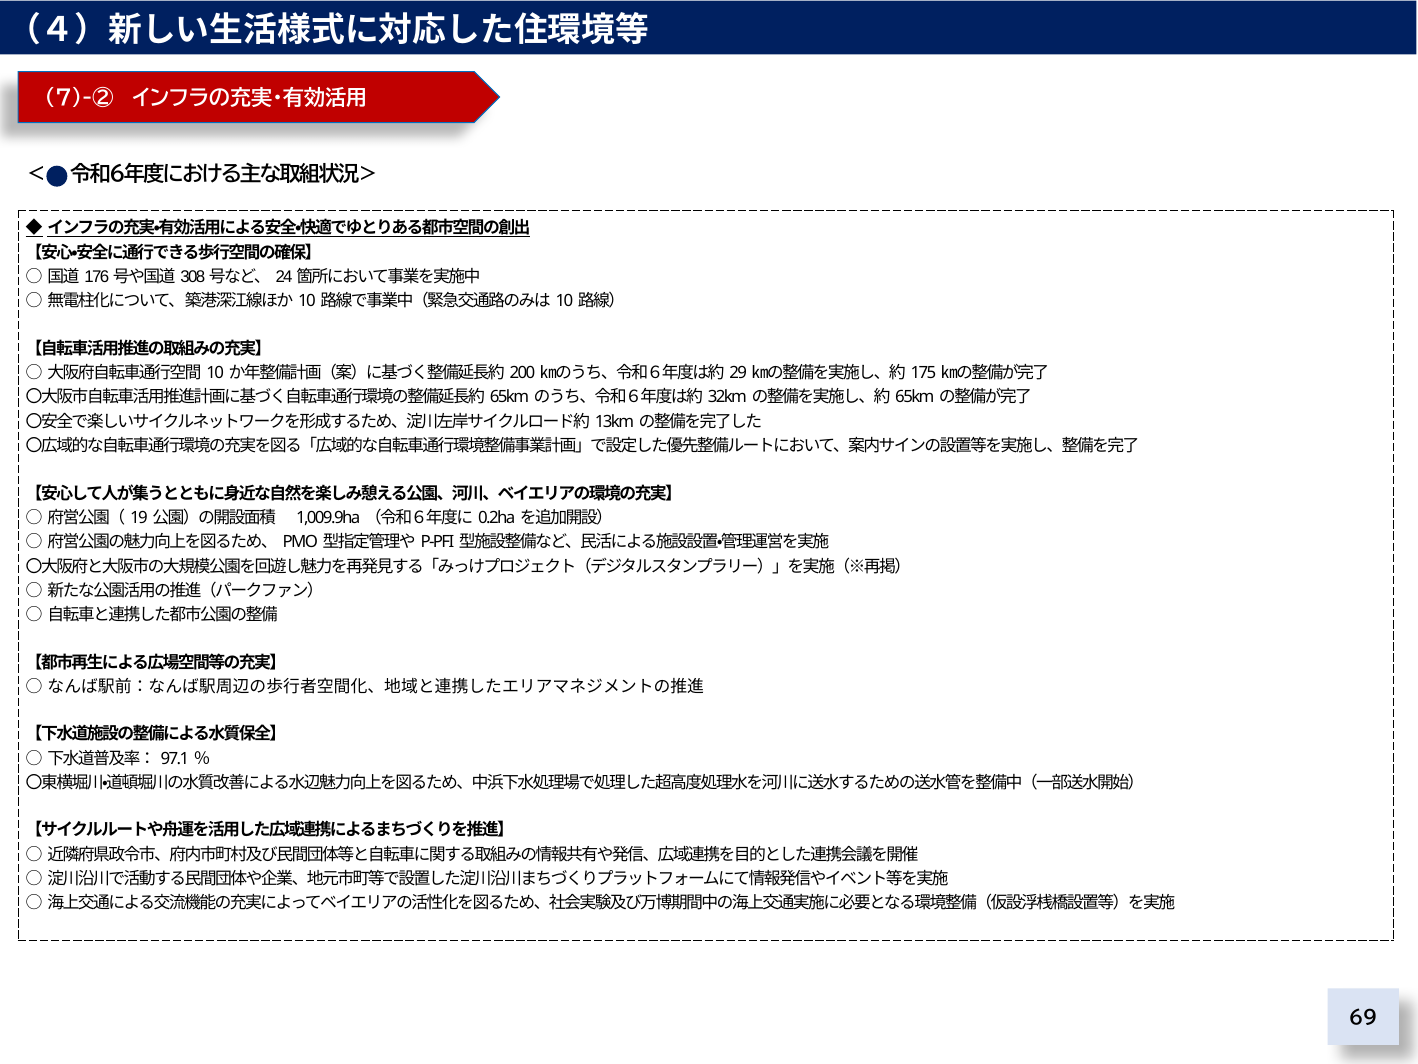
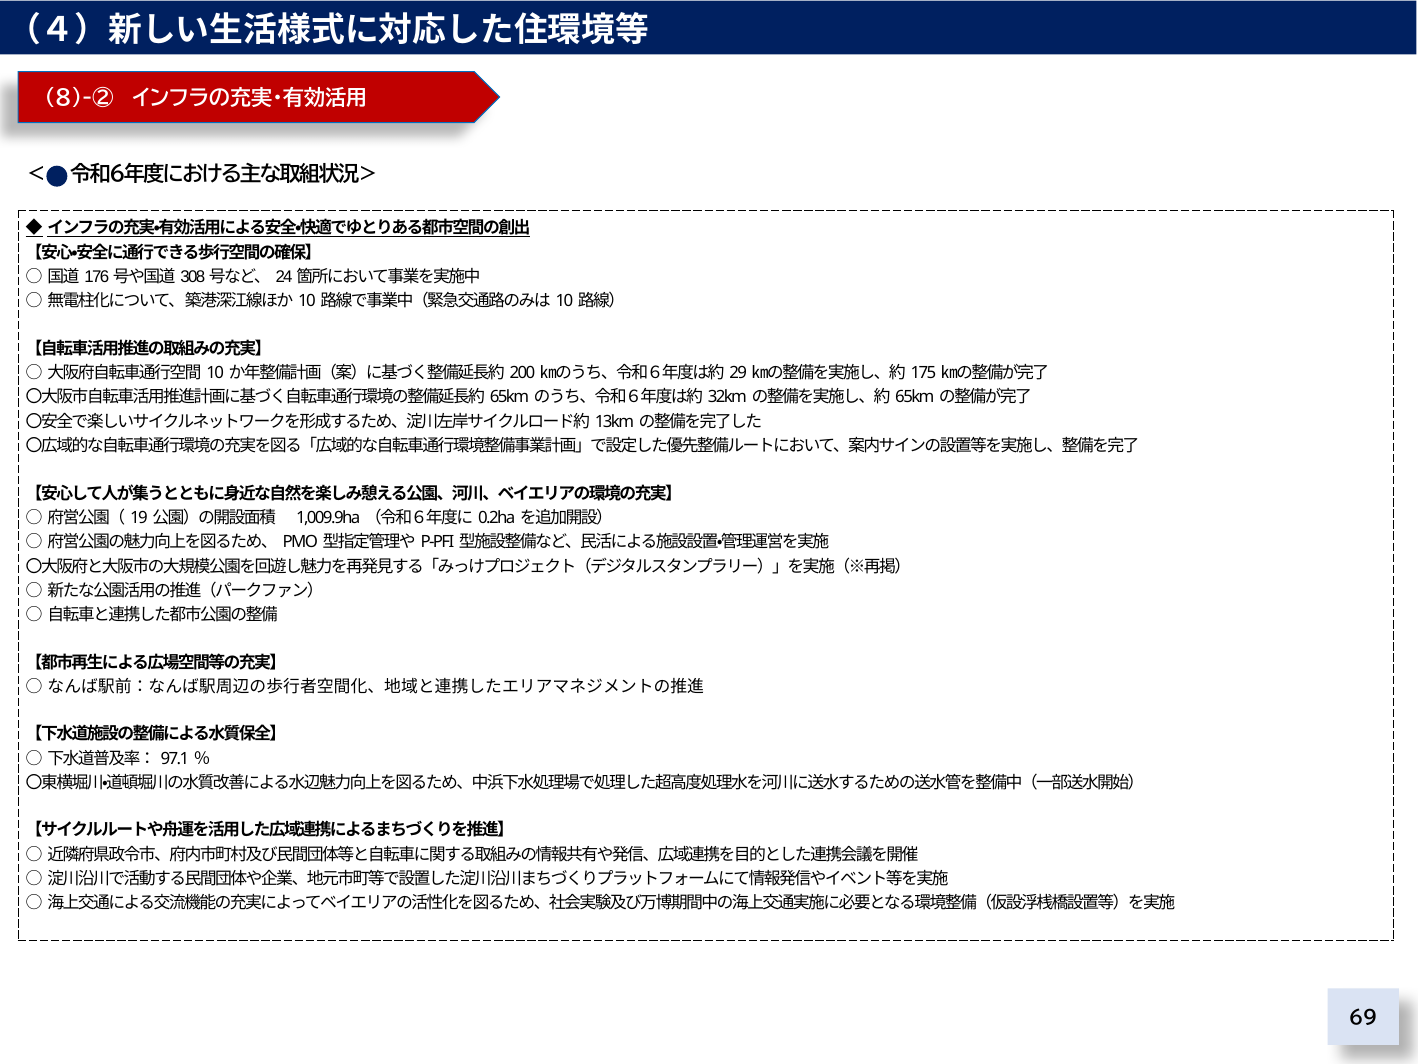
7)-②: 7)-② -> 8)-② (79, 99)
